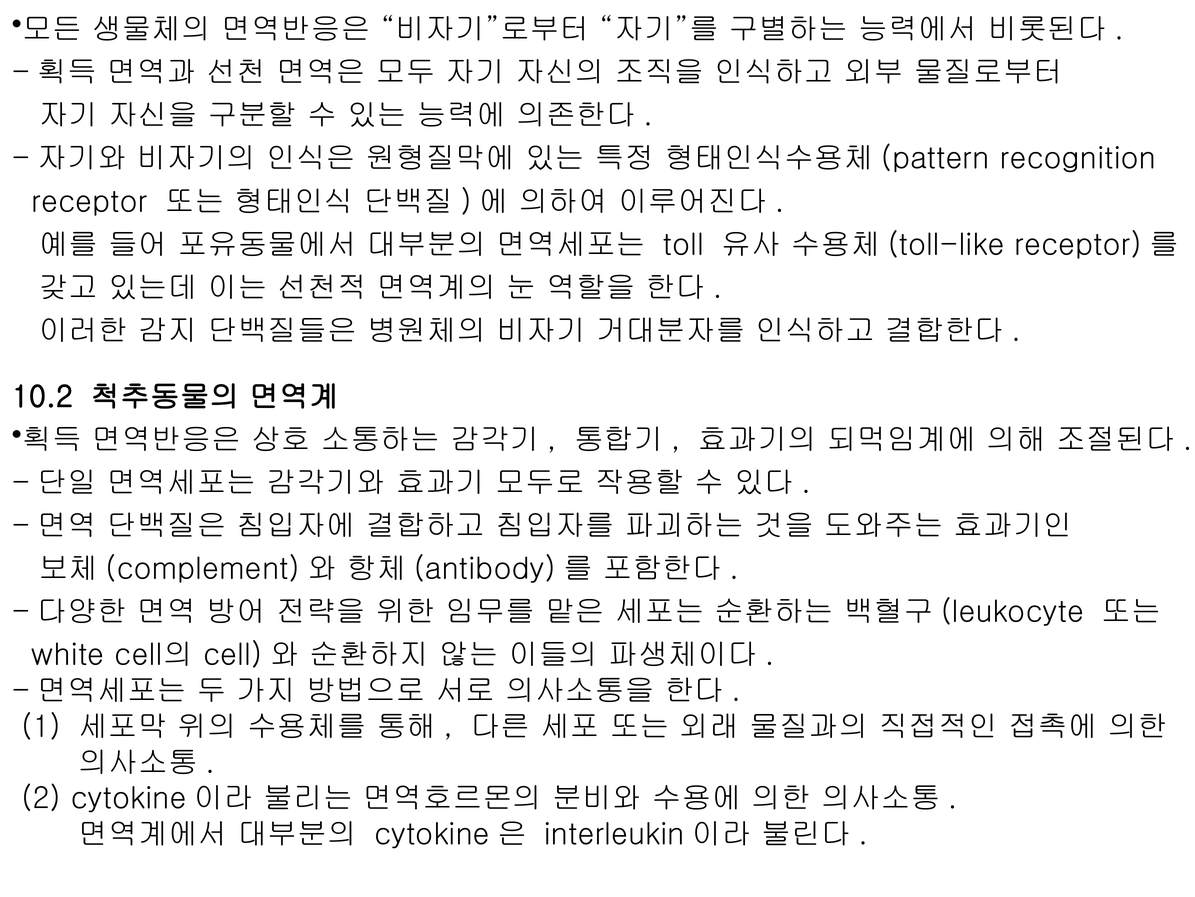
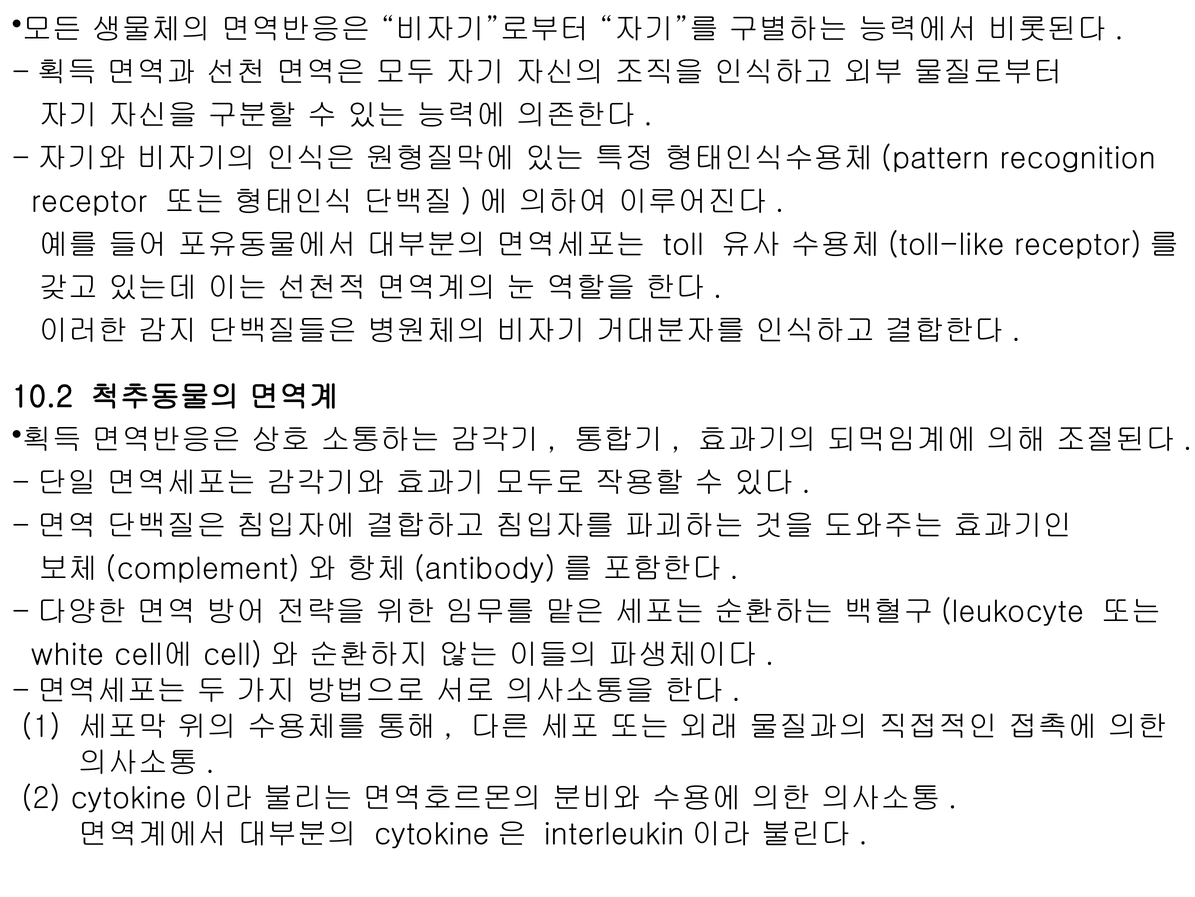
cell의: cell의 -> cell에 (154, 654)
